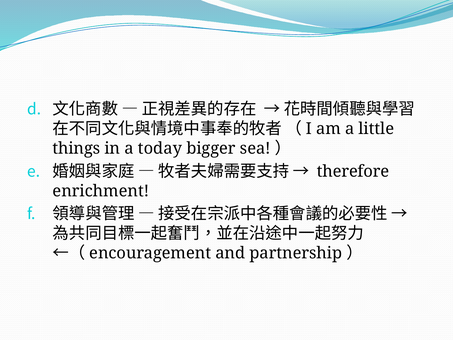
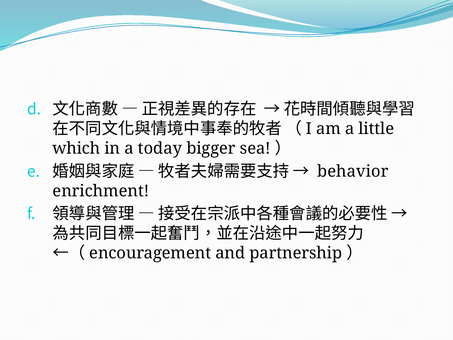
things: things -> which (76, 148)
therefore: therefore -> behavior (353, 171)
